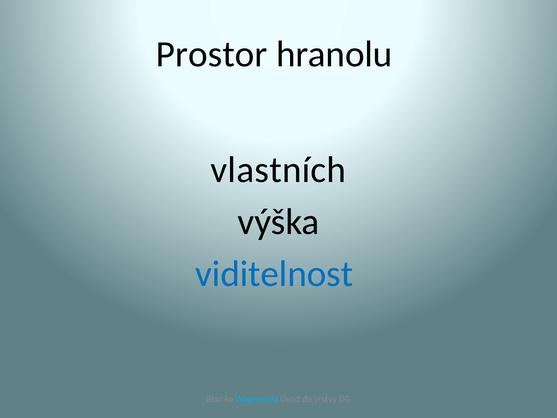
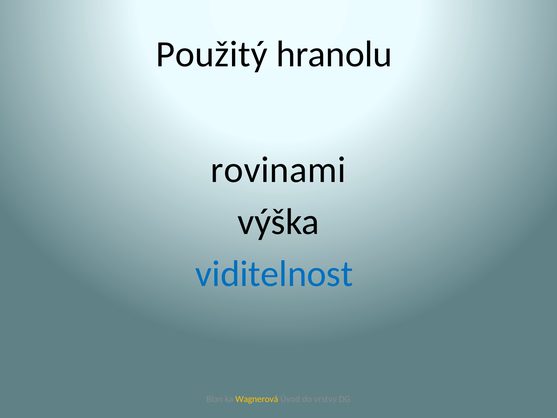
Prostor: Prostor -> Použitý (212, 54)
vlastních: vlastních -> rovinami (278, 170)
Wagnerová colour: light blue -> yellow (257, 399)
